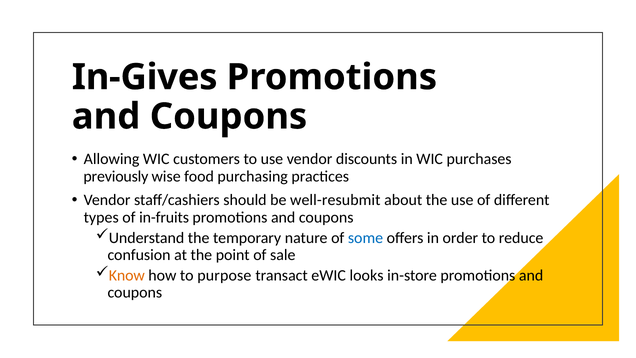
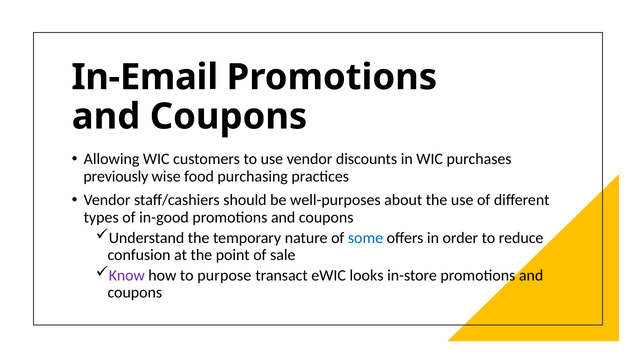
In-Gives: In-Gives -> In-Email (145, 77)
well-resubmit: well-resubmit -> well-purposes (335, 200)
in-fruits: in-fruits -> in-good (164, 217)
Know colour: orange -> purple (127, 275)
